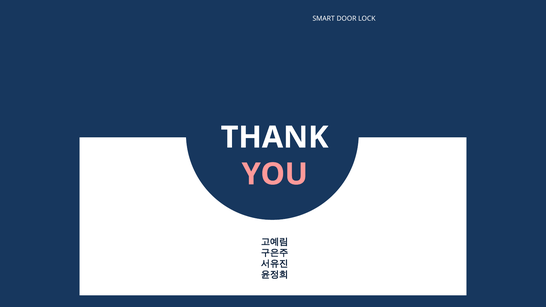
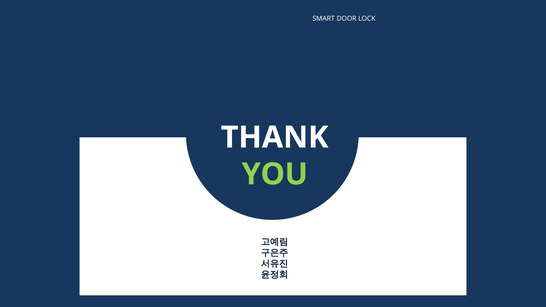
YOU colour: pink -> light green (275, 174)
